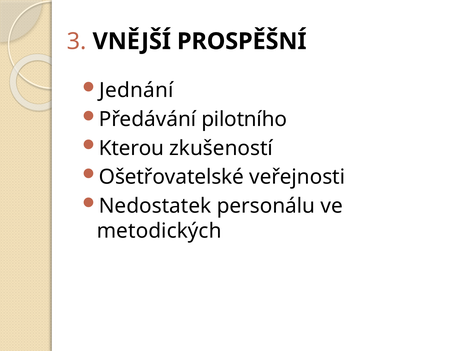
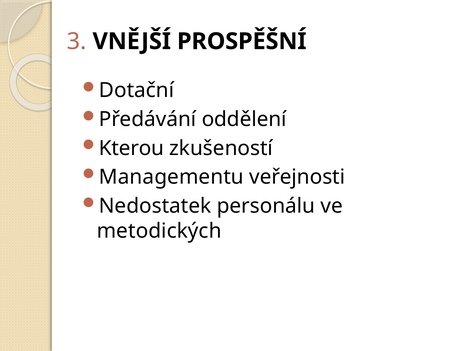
Jednání: Jednání -> Dotační (137, 90)
pilotního: pilotního -> oddělení (244, 119)
Ošetřovatelské: Ošetřovatelské -> Managementu (171, 177)
